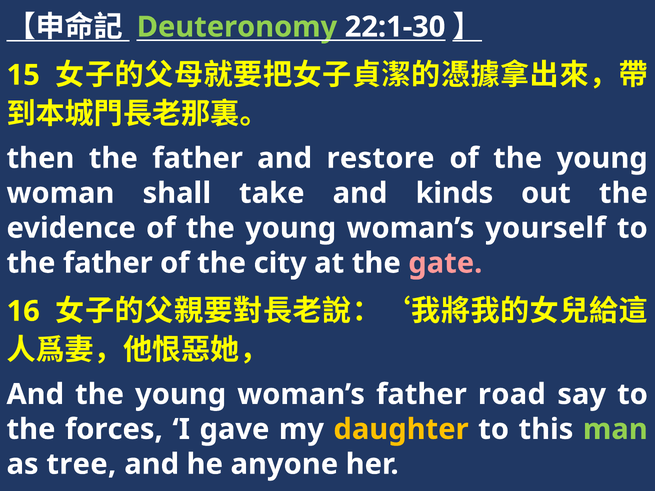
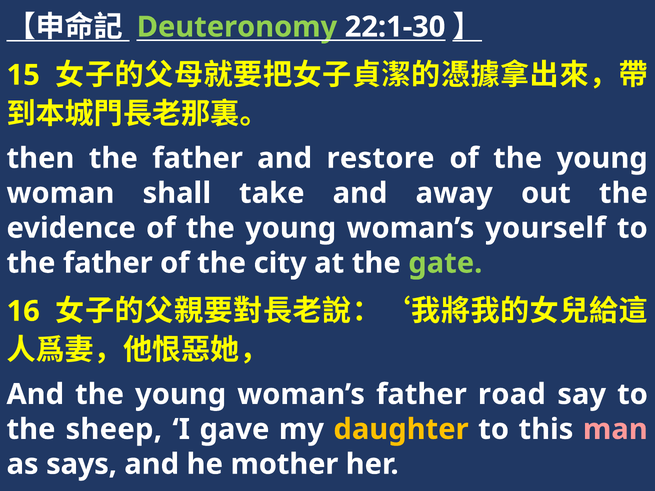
kinds: kinds -> away (454, 193)
gate colour: pink -> light green (445, 263)
forces: forces -> sheep (114, 429)
man colour: light green -> pink (615, 429)
tree: tree -> says (82, 464)
anyone: anyone -> mother (284, 464)
